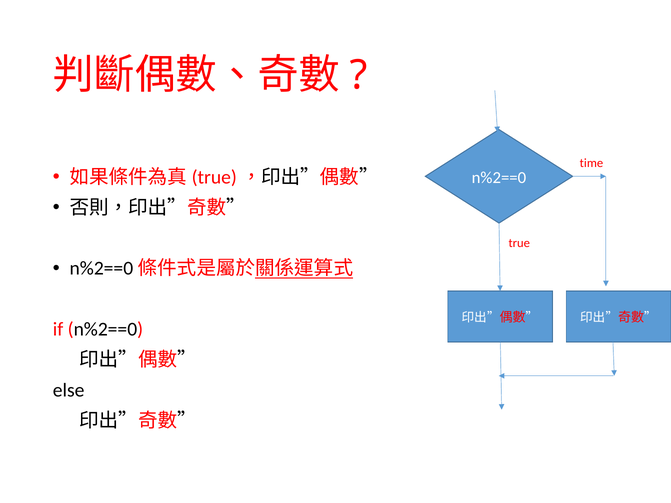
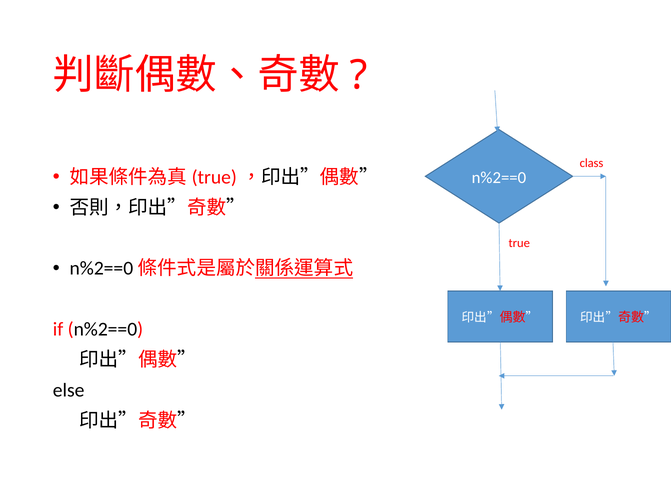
time: time -> class (592, 163)
